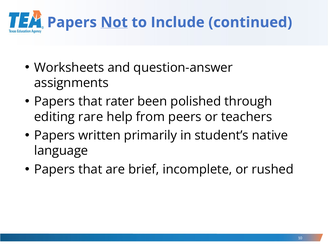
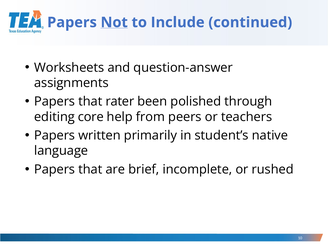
rare: rare -> core (91, 117)
